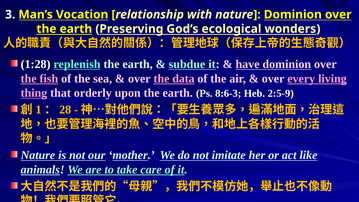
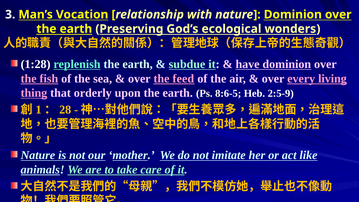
data: data -> feed (183, 79)
8:6-3: 8:6-3 -> 8:6-5 (228, 93)
